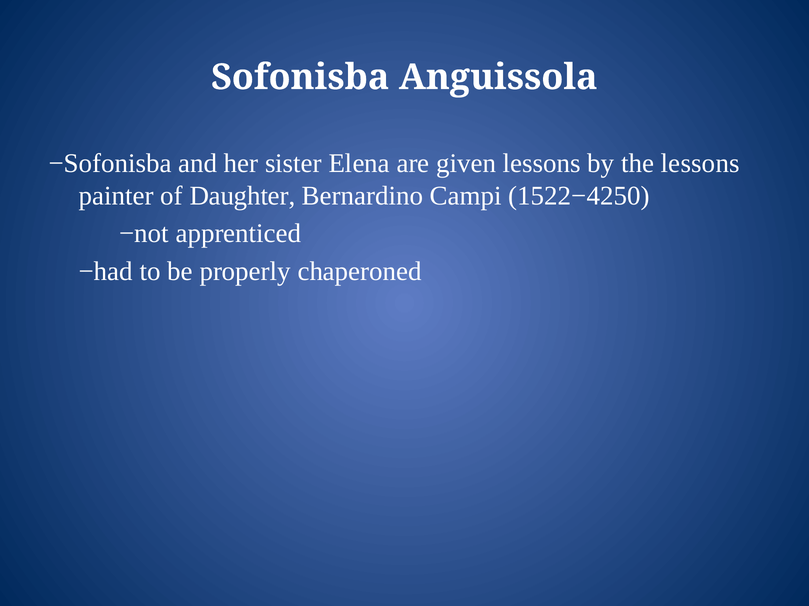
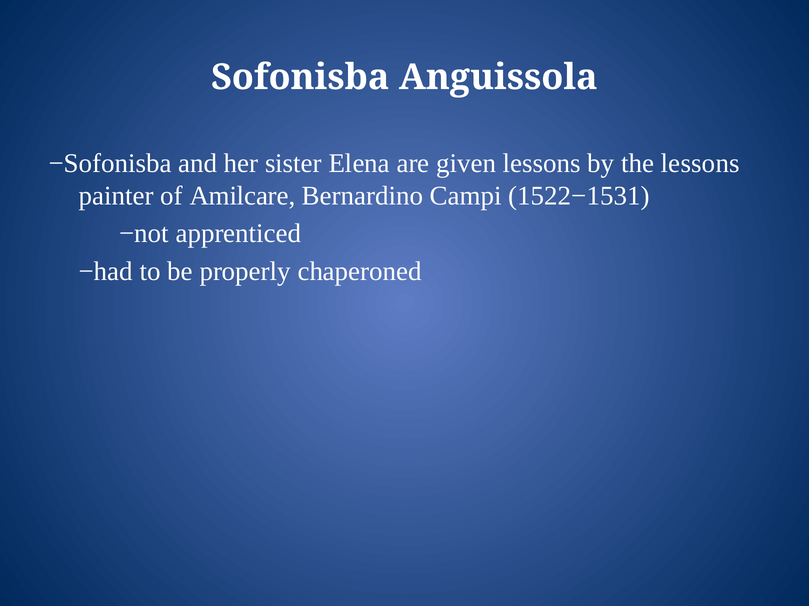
Daughter: Daughter -> Amilcare (242, 196)
1522−4250: 1522−4250 -> 1522−1531 (579, 196)
